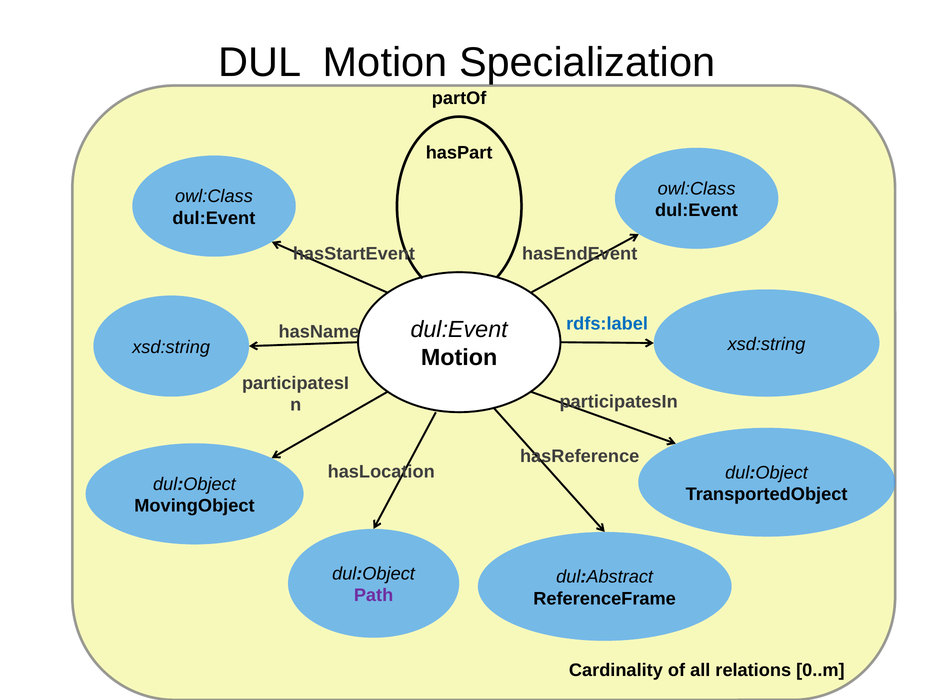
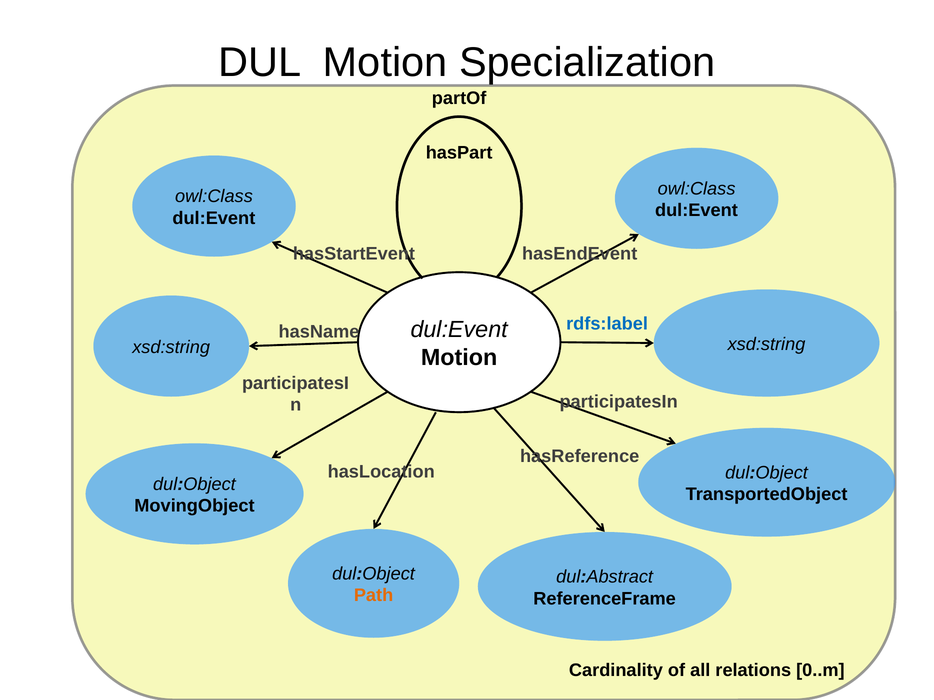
Path colour: purple -> orange (374, 596)
